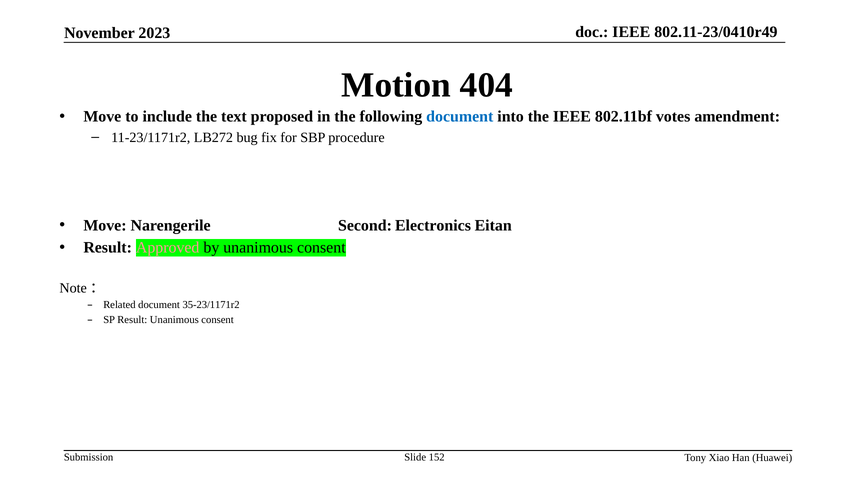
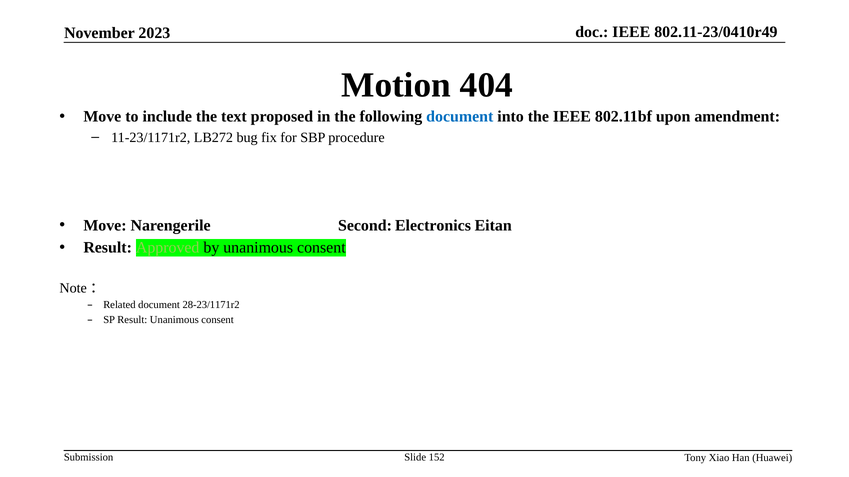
votes: votes -> upon (673, 117)
Approved colour: pink -> light green (168, 248)
35-23/1171r2: 35-23/1171r2 -> 28-23/1171r2 (211, 305)
